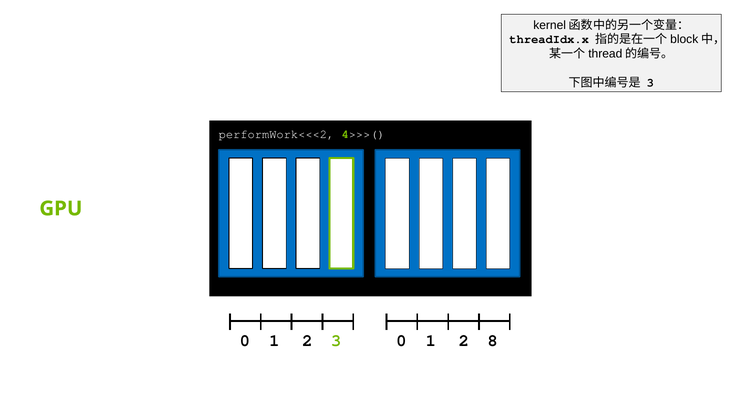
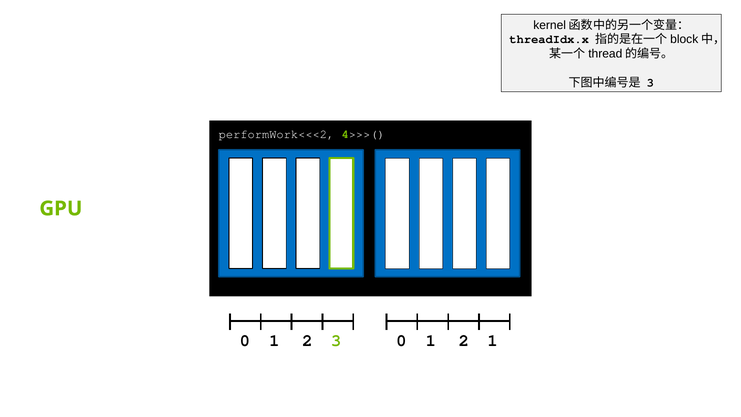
2 8: 8 -> 1 (493, 340)
